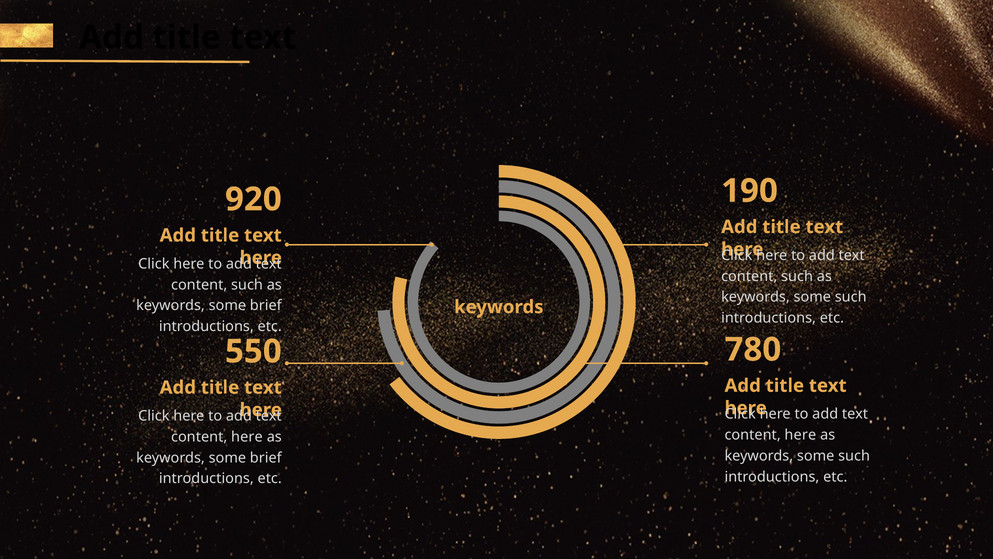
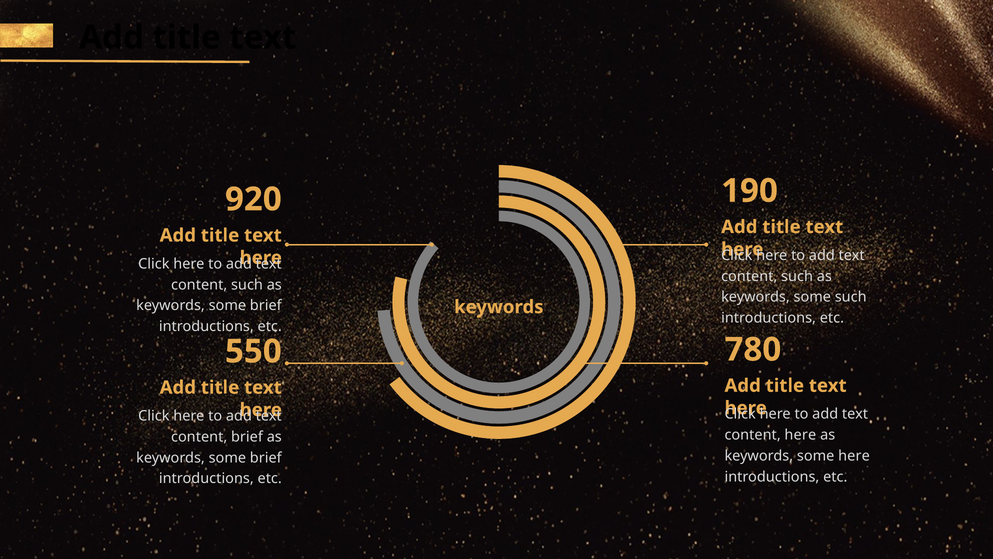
here: here -> brief (247, 437)
such: such -> here (854, 456)
